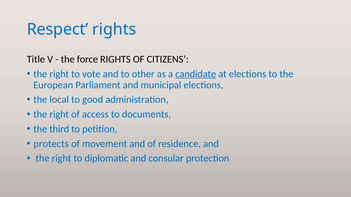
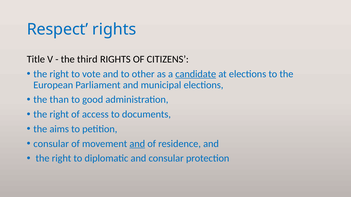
force: force -> third (87, 59)
local: local -> than (59, 100)
third: third -> aims (59, 129)
protects: protects -> consular (51, 144)
and underline: none -> present (137, 144)
